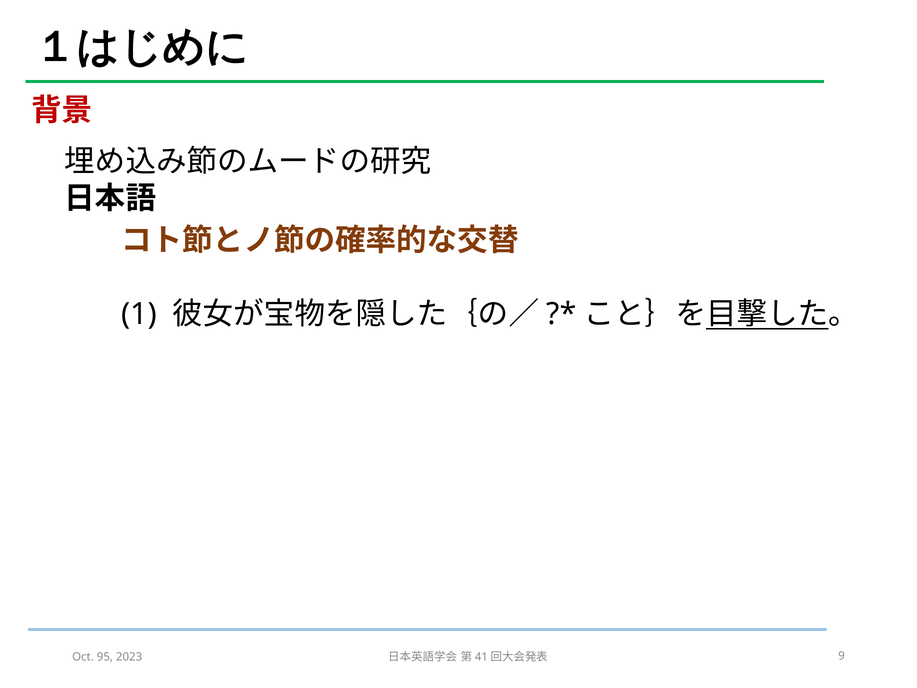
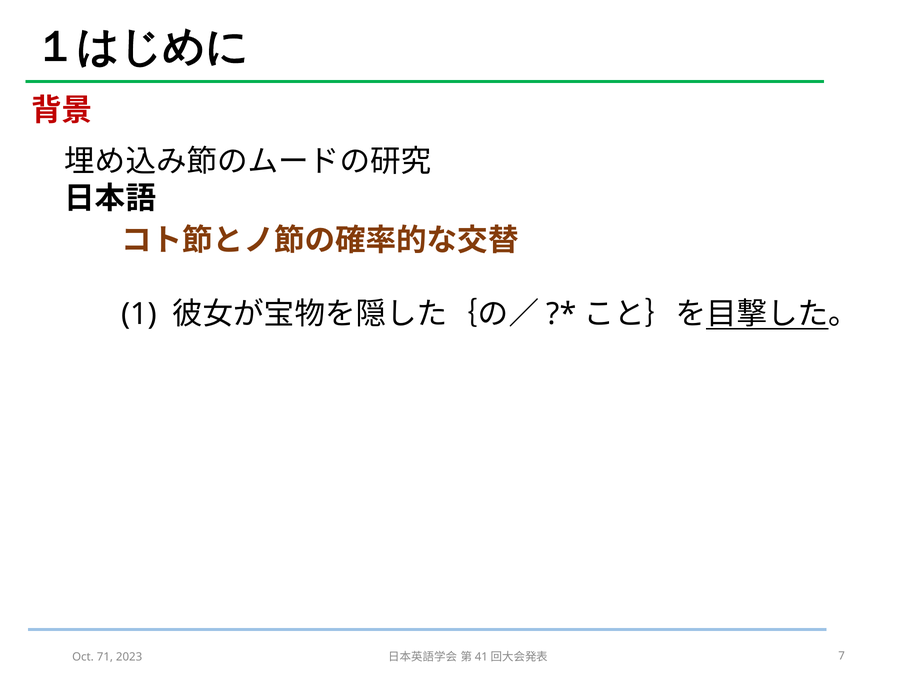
95: 95 -> 71 (105, 657)
9: 9 -> 7 (842, 656)
